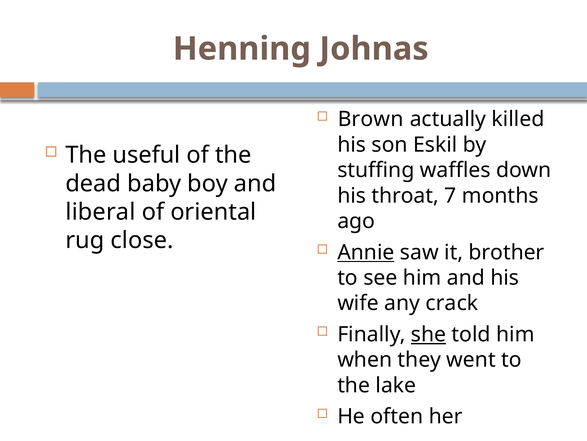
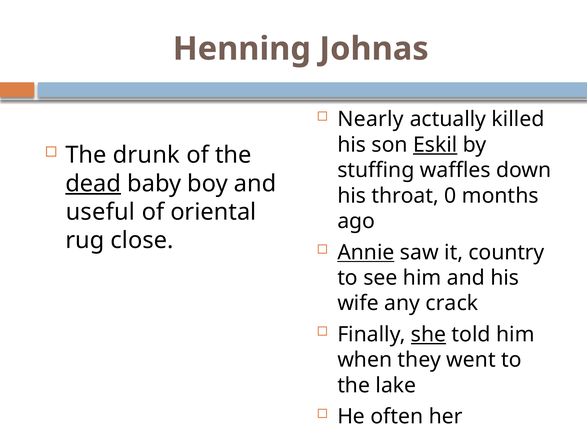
Brown: Brown -> Nearly (371, 119)
Eskil underline: none -> present (435, 145)
useful: useful -> drunk (146, 155)
dead underline: none -> present (93, 183)
7: 7 -> 0 (450, 195)
liberal: liberal -> useful (100, 212)
brother: brother -> country (507, 252)
